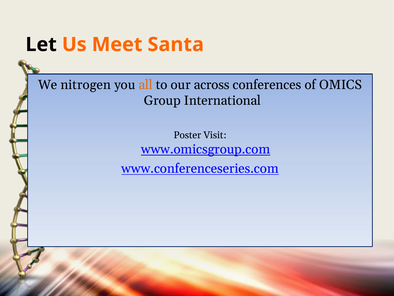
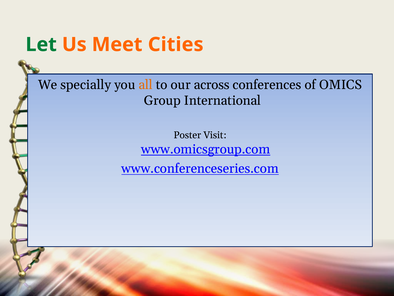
Let colour: black -> green (41, 44)
Santa: Santa -> Cities (176, 44)
nitrogen: nitrogen -> specially (86, 85)
